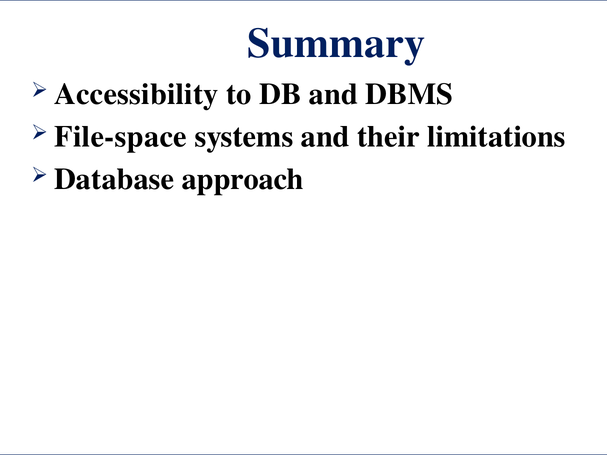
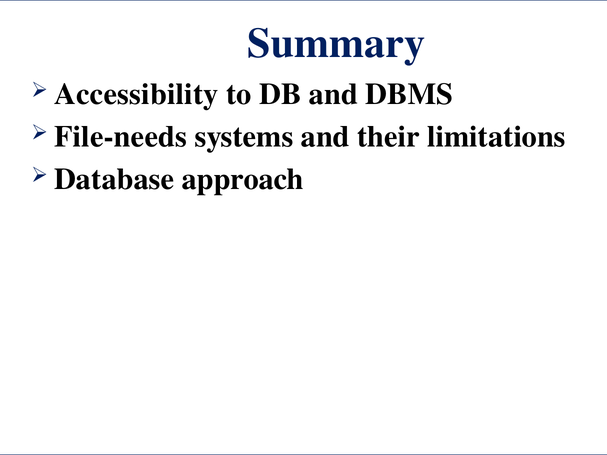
File-space: File-space -> File-needs (121, 137)
